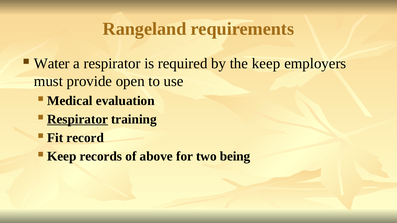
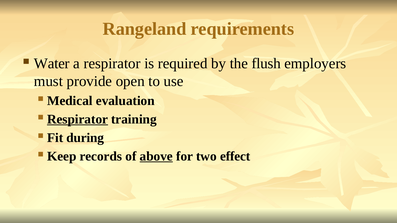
the keep: keep -> flush (266, 64)
record: record -> during (85, 138)
above underline: none -> present (156, 156)
being: being -> effect (235, 156)
